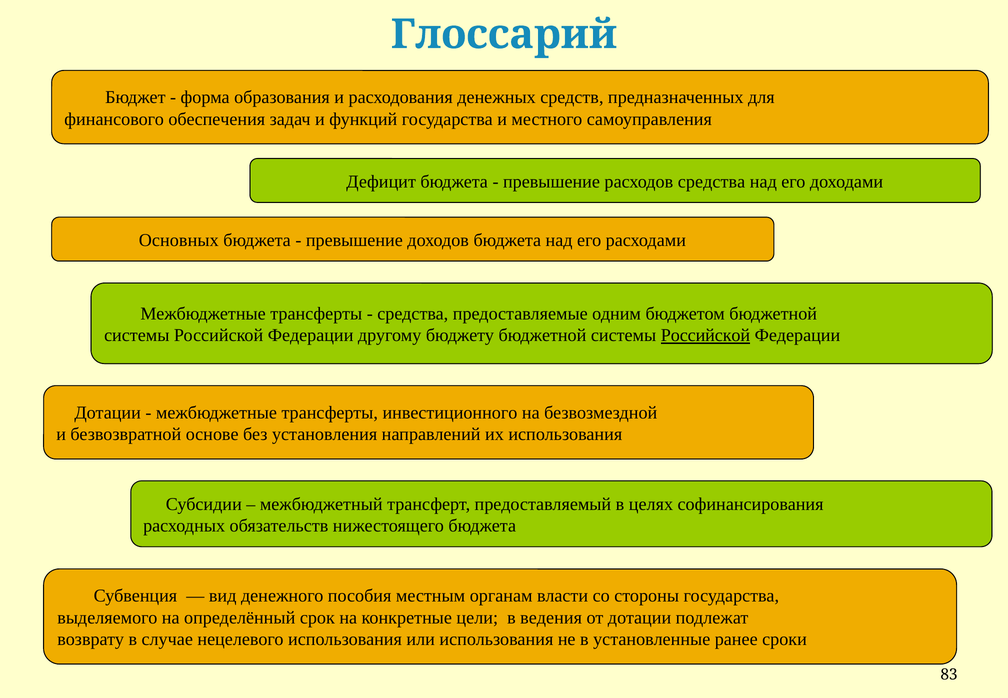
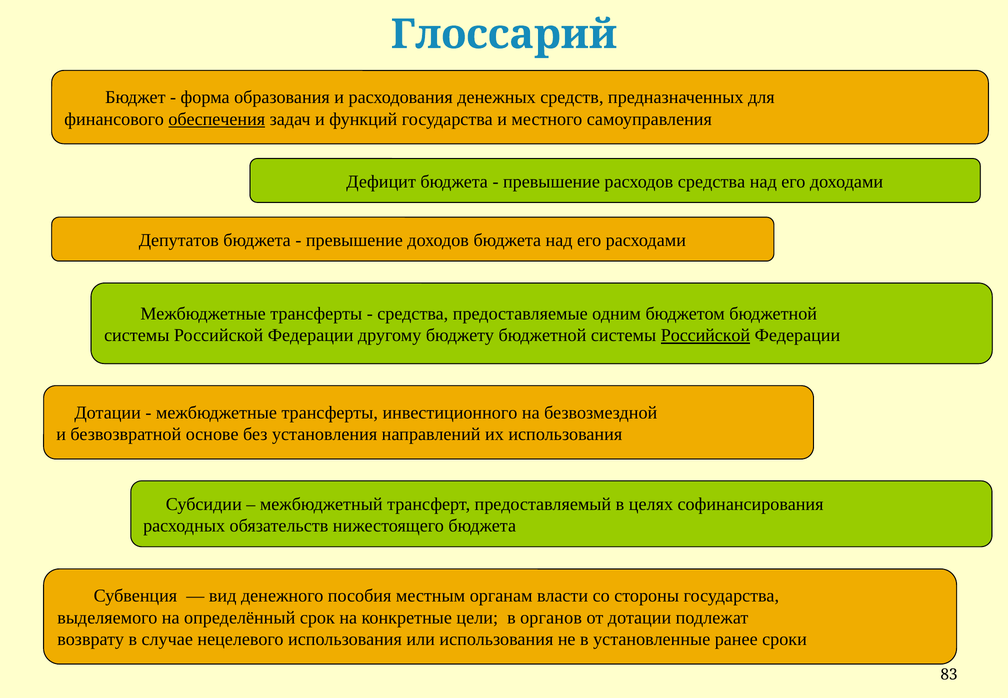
обеспечения underline: none -> present (217, 119)
Основных: Основных -> Депутатов (179, 240)
ведения: ведения -> органов (551, 618)
